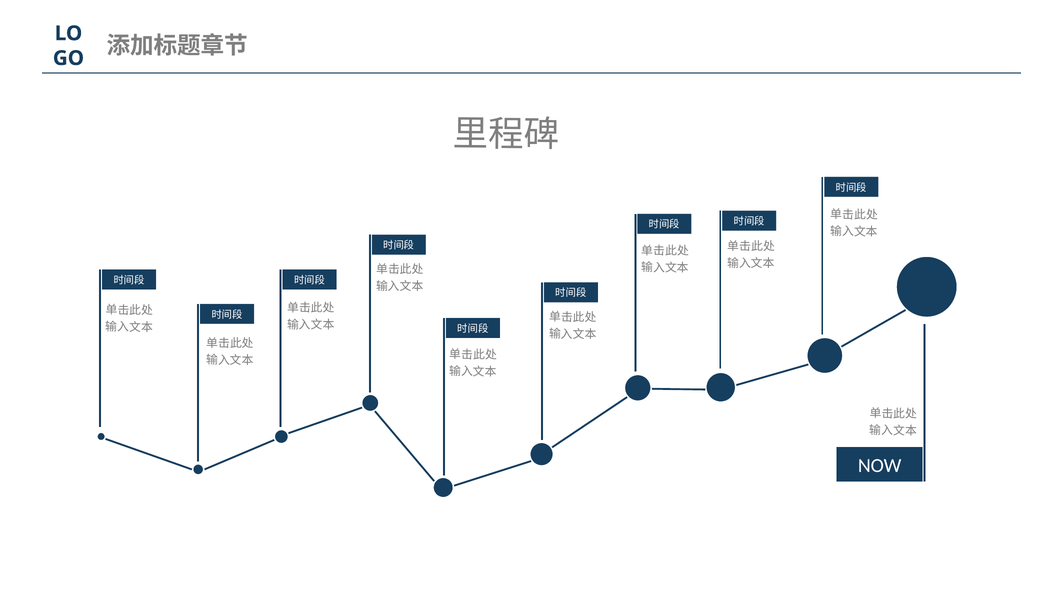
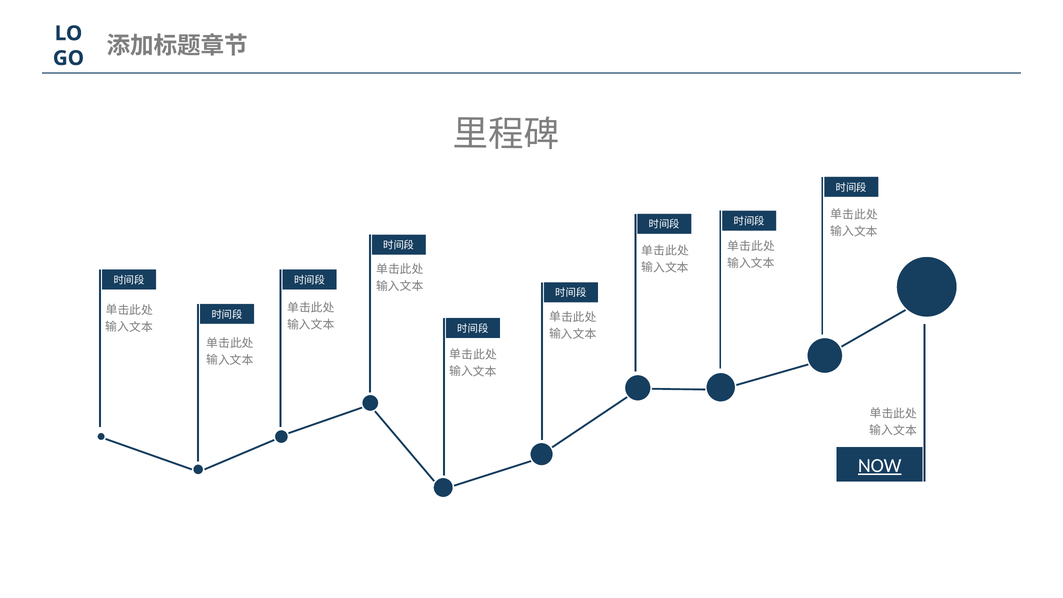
NOW underline: none -> present (880, 466)
